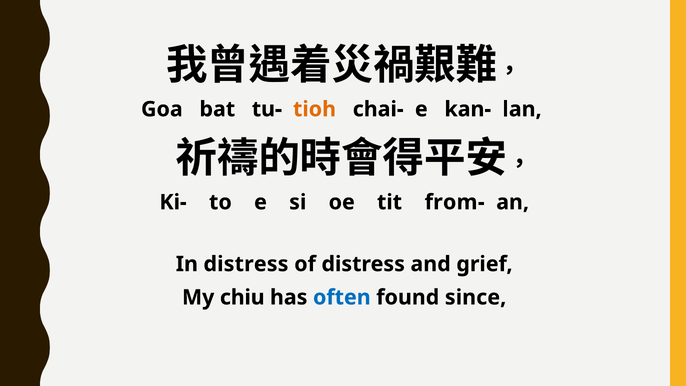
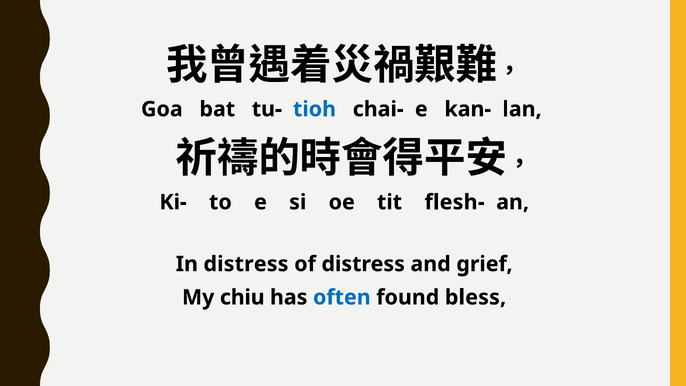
tioh colour: orange -> blue (315, 109)
from-: from- -> flesh- (455, 202)
since: since -> bless (476, 297)
